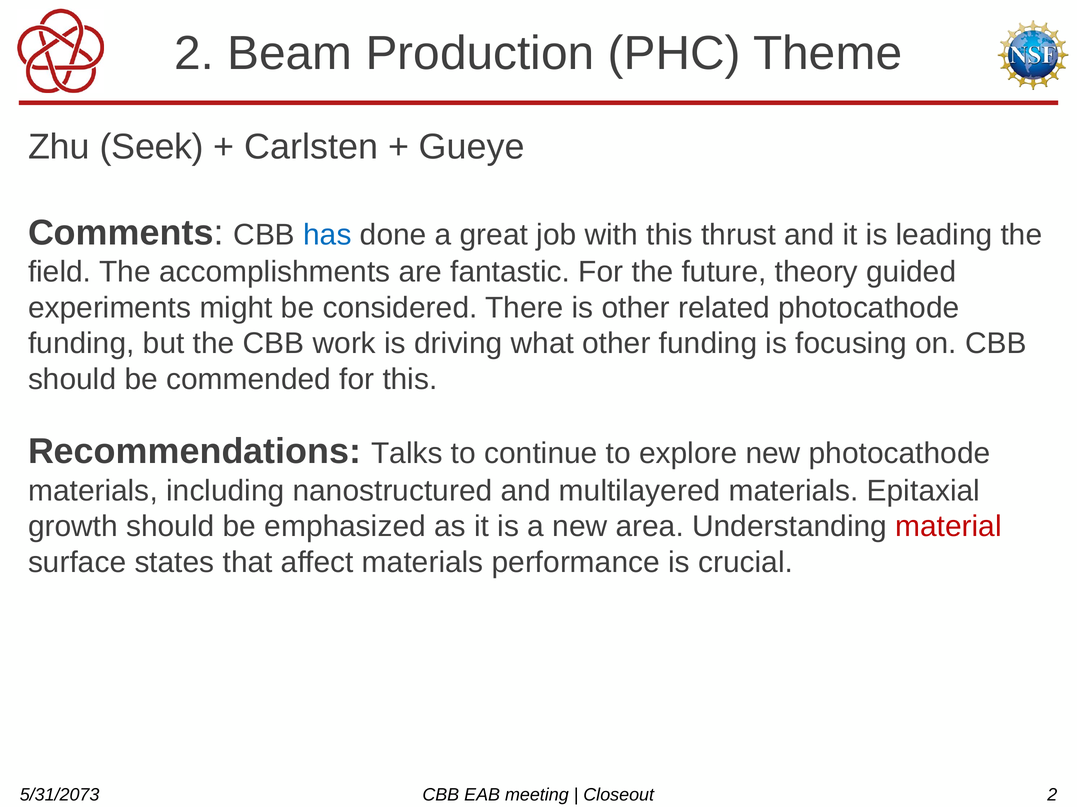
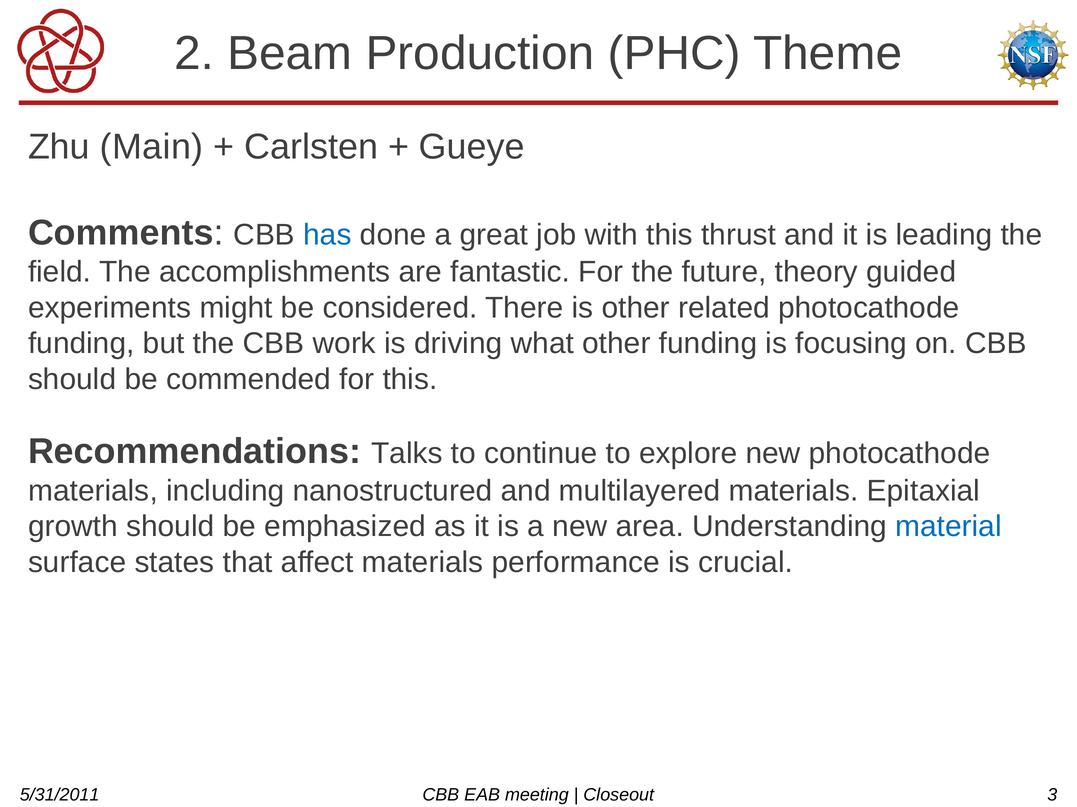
Seek: Seek -> Main (152, 147)
material colour: red -> blue (948, 527)
5/31/2073: 5/31/2073 -> 5/31/2011 (60, 796)
Closeout 2: 2 -> 3 (1052, 796)
